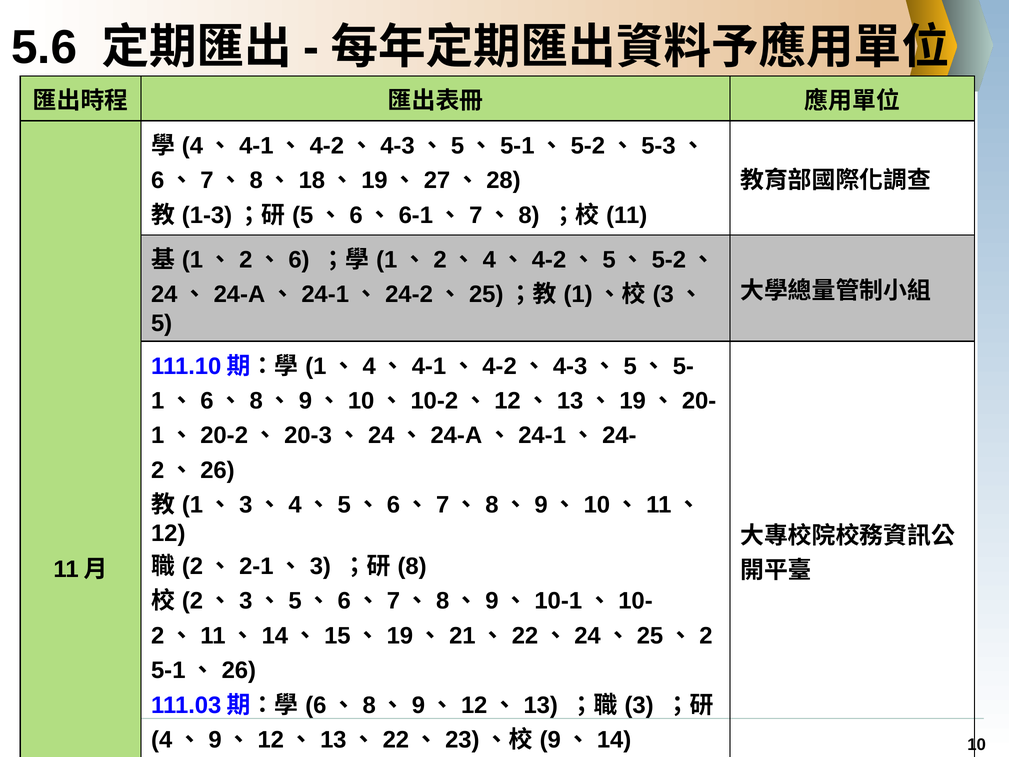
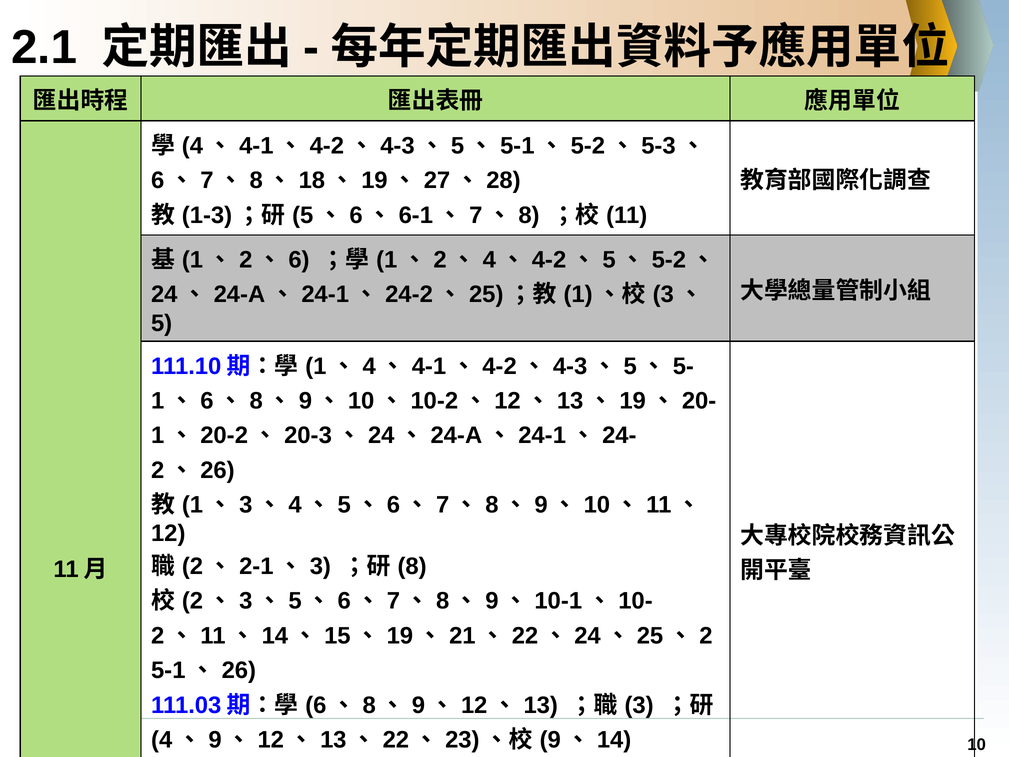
5.6: 5.6 -> 2.1 (44, 48)
